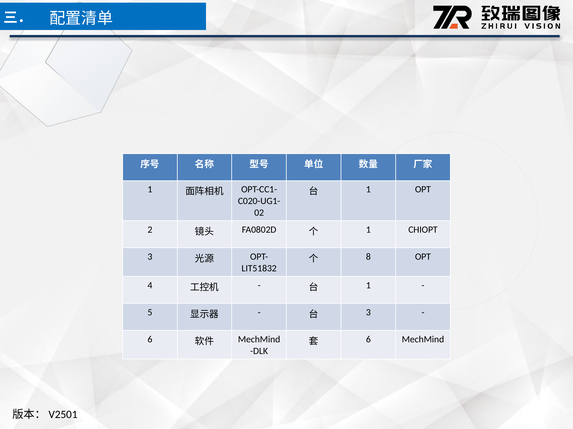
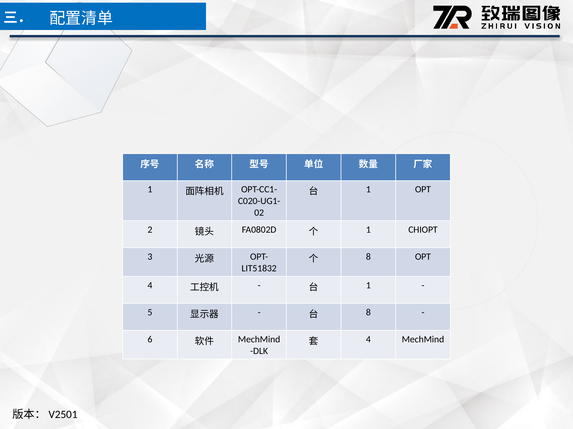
3: 3 -> 8 (368, 313)
6: 6 -> 4 (368, 340)
